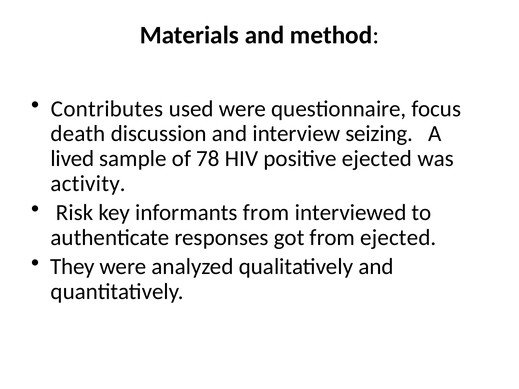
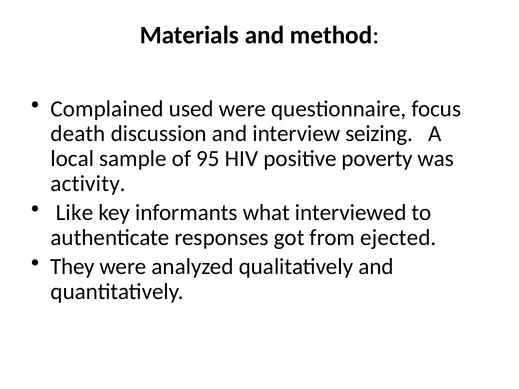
Contributes: Contributes -> Complained (107, 109)
lived: lived -> local (72, 159)
78: 78 -> 95 (208, 159)
positive ejected: ejected -> poverty (377, 159)
Risk: Risk -> Like (74, 213)
informants from: from -> what (266, 213)
